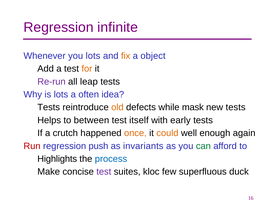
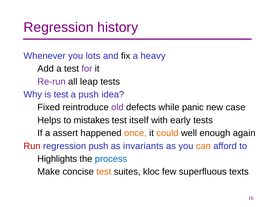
infinite: infinite -> history (118, 28)
fix colour: orange -> black (126, 56)
object: object -> heavy (153, 56)
for colour: orange -> purple (87, 69)
is lots: lots -> test (61, 95)
a often: often -> push (89, 95)
Tests: Tests -> Fixed (49, 108)
old colour: orange -> purple (117, 108)
mask: mask -> panic (193, 108)
new tests: tests -> case (236, 108)
between: between -> mistakes (92, 121)
crutch: crutch -> assert (65, 134)
can colour: green -> orange (203, 147)
test colour: purple -> orange (104, 172)
duck: duck -> texts (239, 172)
